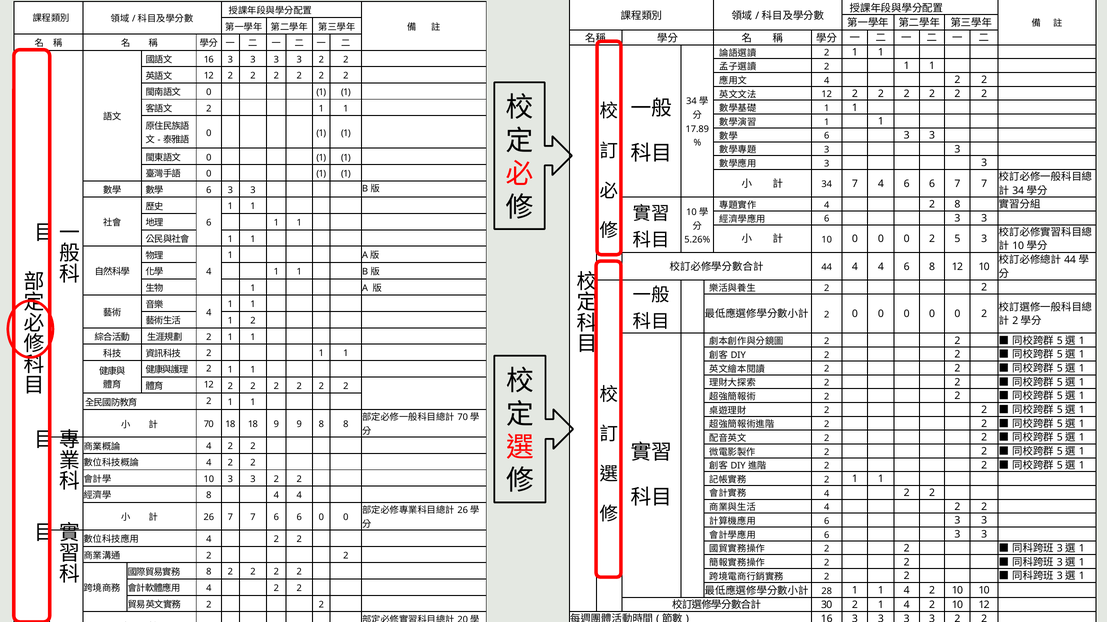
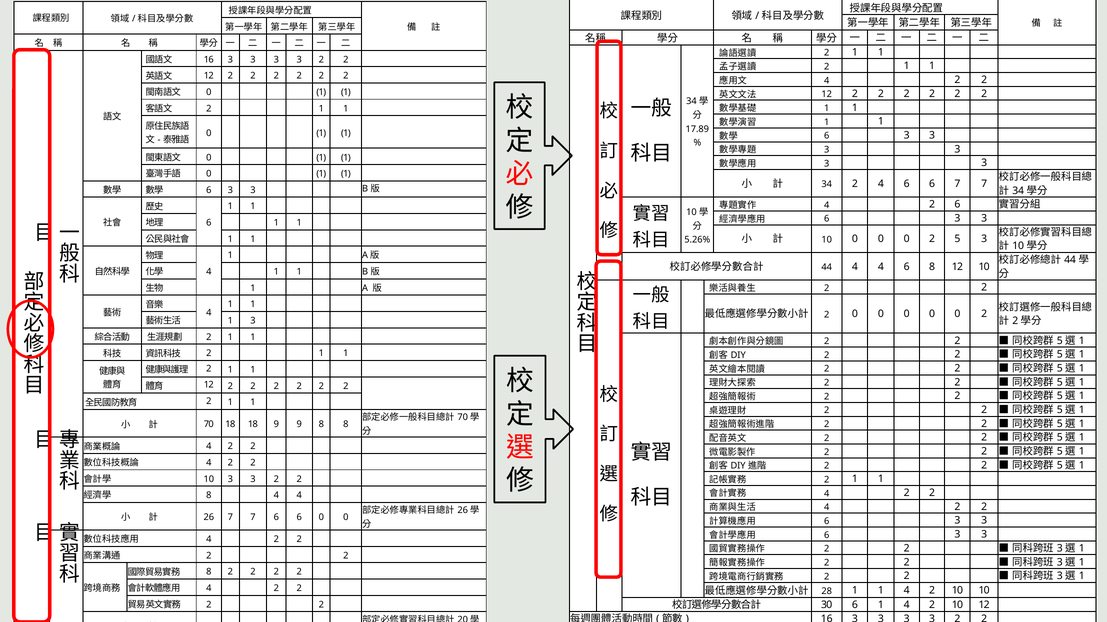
34 7: 7 -> 2 (855, 184)
4 2 8: 8 -> 6 (957, 205)
1 2: 2 -> 3 (253, 321)
30 2: 2 -> 6 (855, 606)
